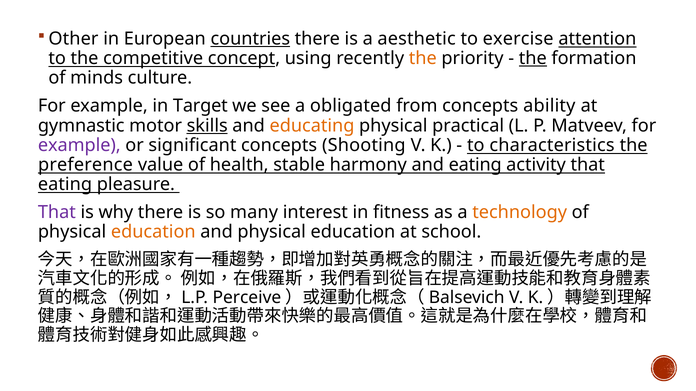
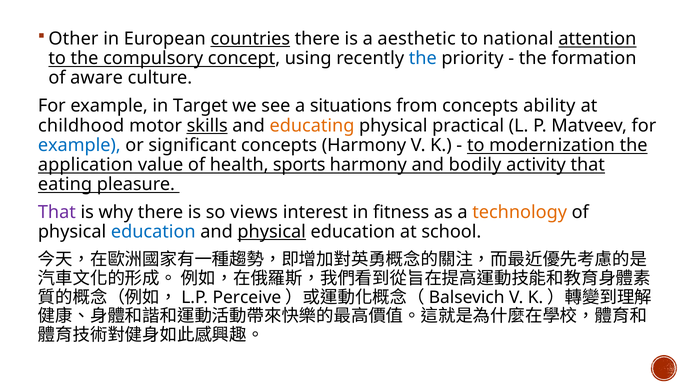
exercise: exercise -> national (518, 39)
competitive: competitive -> compulsory (153, 58)
the colour: orange -> blue (423, 58)
the underline: present -> none (533, 58)
minds: minds -> aware (97, 78)
obligated: obligated -> situations (351, 106)
gymnastic: gymnastic -> childhood (81, 126)
example colour: purple -> blue (79, 145)
concepts Shooting: Shooting -> Harmony (364, 145)
characteristics: characteristics -> modernization (552, 145)
preference: preference -> application (86, 165)
stable: stable -> sports (299, 165)
and eating: eating -> bodily (475, 165)
many: many -> views (254, 213)
education colour: orange -> blue (153, 232)
physical underline: none -> present (272, 232)
